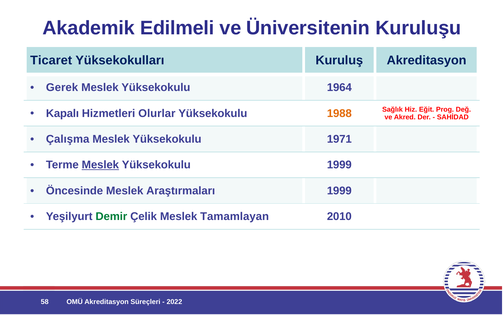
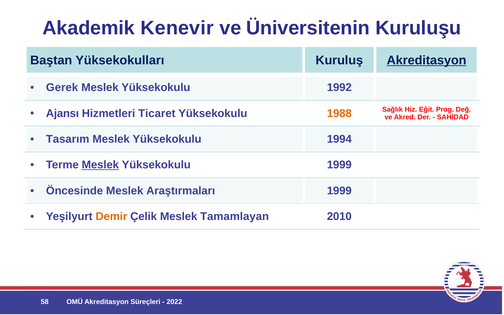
Edilmeli: Edilmeli -> Kenevir (177, 28)
Ticaret: Ticaret -> Baştan (51, 60)
Akreditasyon underline: none -> present (427, 60)
1964: 1964 -> 1992 (339, 88)
Kapalı: Kapalı -> Ajansı (62, 113)
Olurlar: Olurlar -> Ticaret (157, 113)
Çalışma: Çalışma -> Tasarım (68, 139)
1971: 1971 -> 1994 (339, 139)
Demir colour: green -> orange (111, 217)
